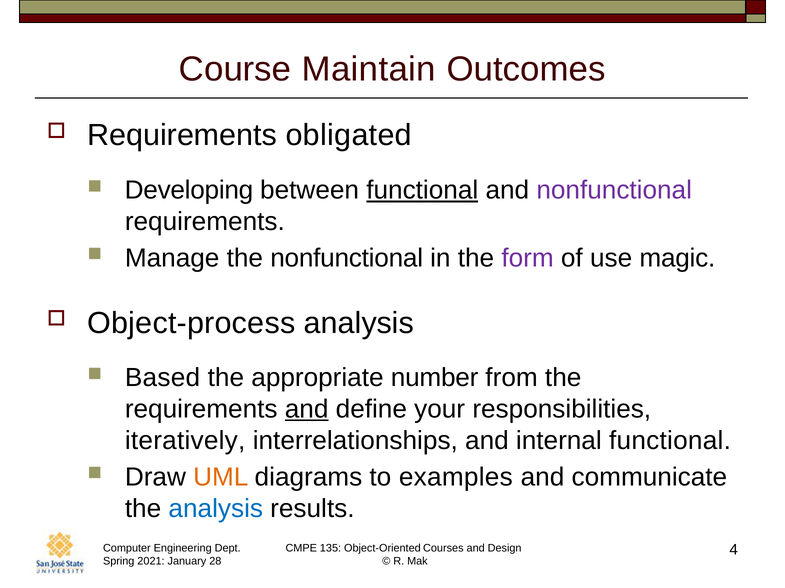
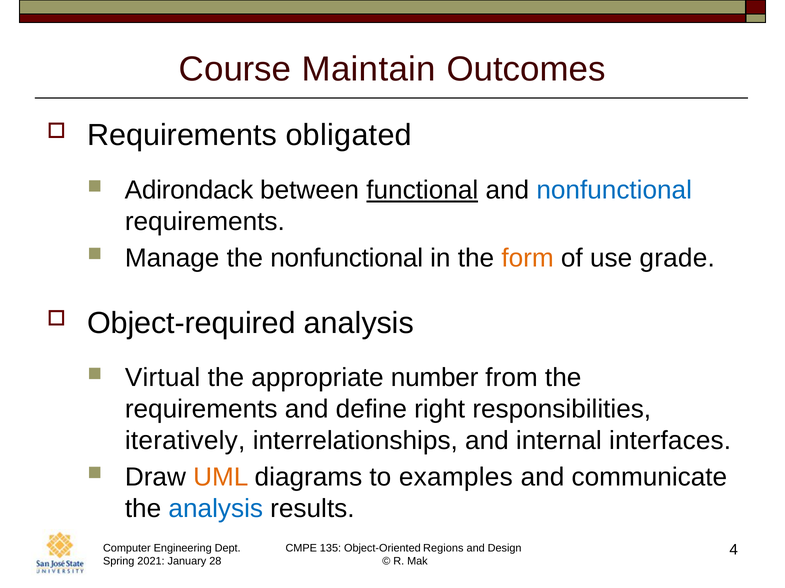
Developing: Developing -> Adirondack (189, 190)
nonfunctional colour: purple -> blue (614, 190)
form colour: purple -> orange (528, 259)
magic: magic -> grade (677, 259)
Object-process: Object-process -> Object-required (191, 323)
Based: Based -> Virtual (163, 378)
and underline: present -> none (307, 410)
your: your -> right (440, 410)
internal functional: functional -> interfaces (670, 441)
Courses: Courses -> Regions (443, 549)
